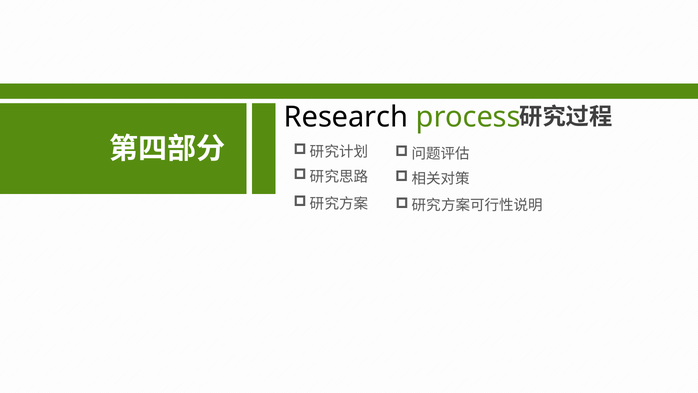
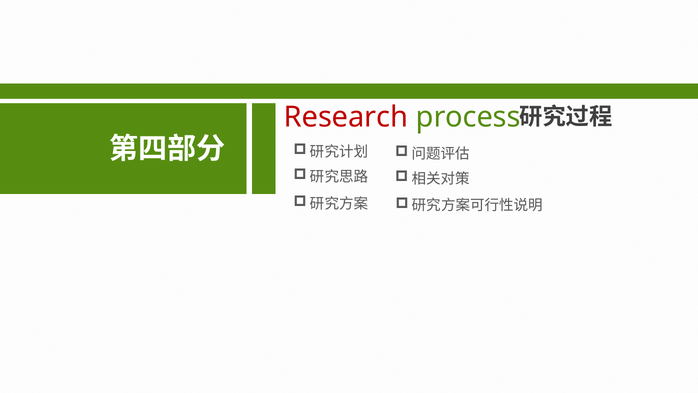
Research colour: black -> red (346, 117)
